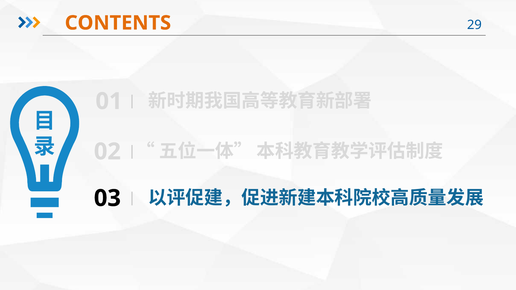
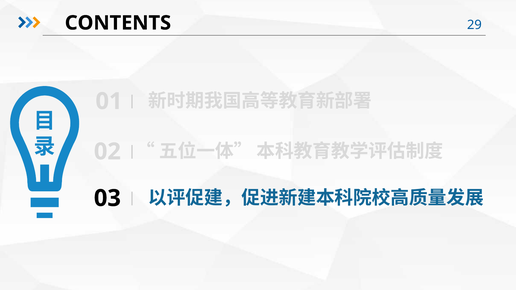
CONTENTS colour: orange -> black (118, 23)
